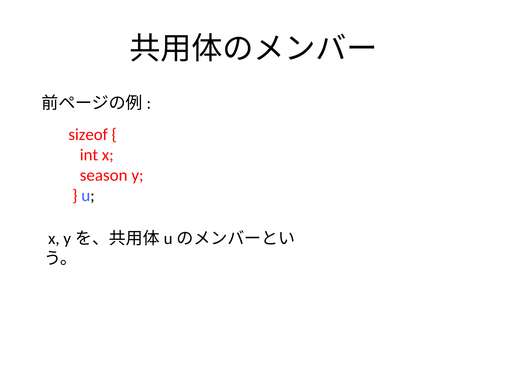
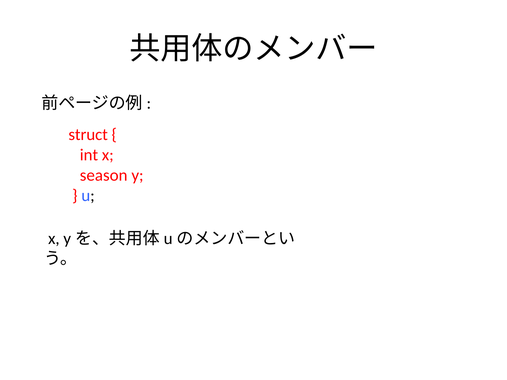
sizeof: sizeof -> struct (88, 135)
